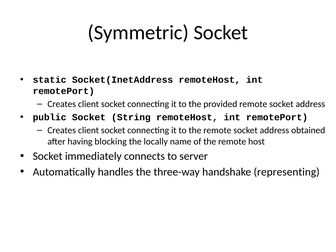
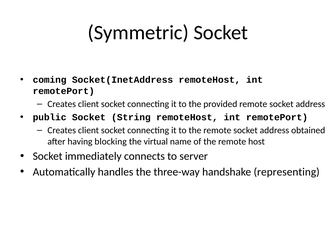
static: static -> coming (50, 80)
locally: locally -> virtual (156, 142)
